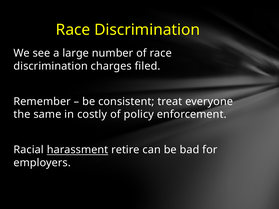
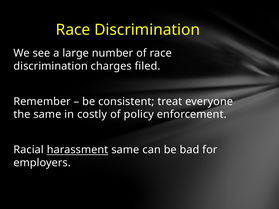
harassment retire: retire -> same (125, 150)
